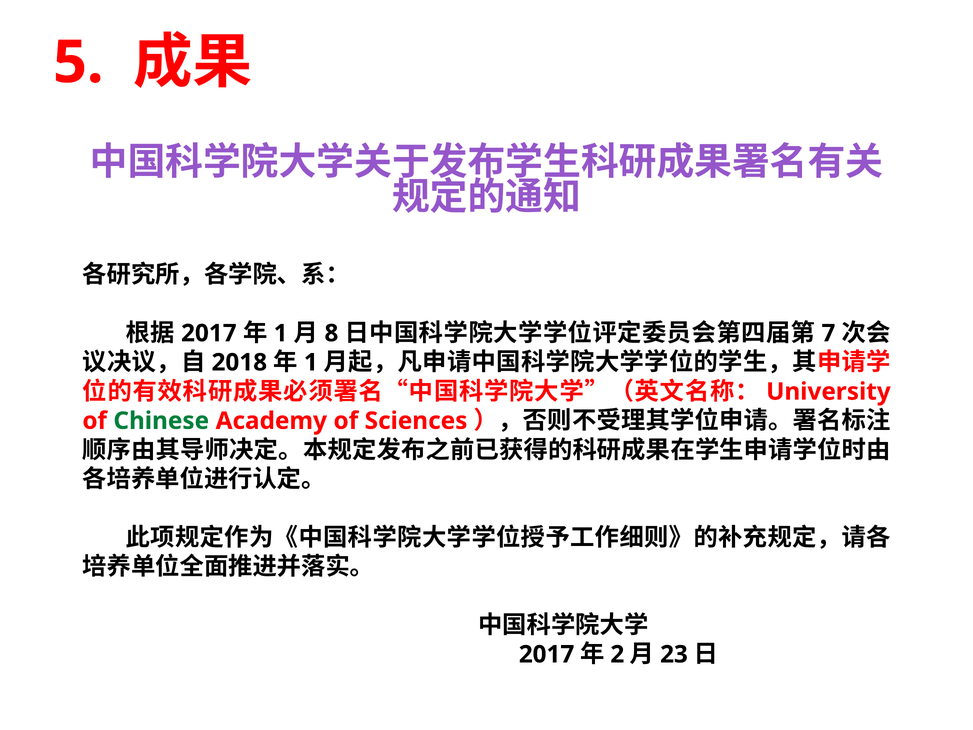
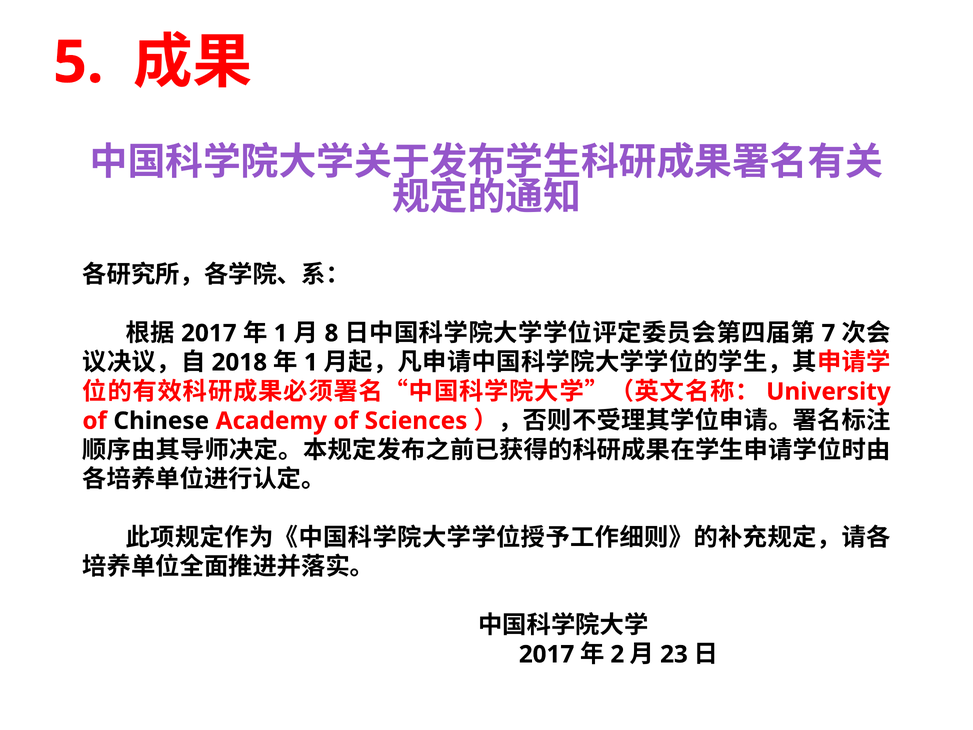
Chinese colour: green -> black (161, 421)
